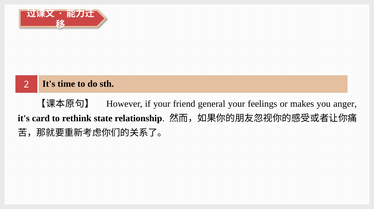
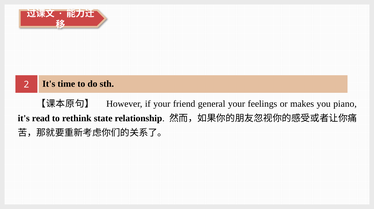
anger: anger -> piano (345, 104)
card: card -> read (41, 119)
